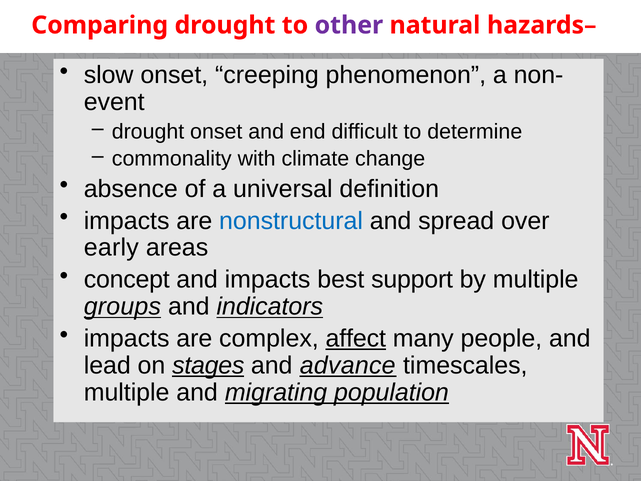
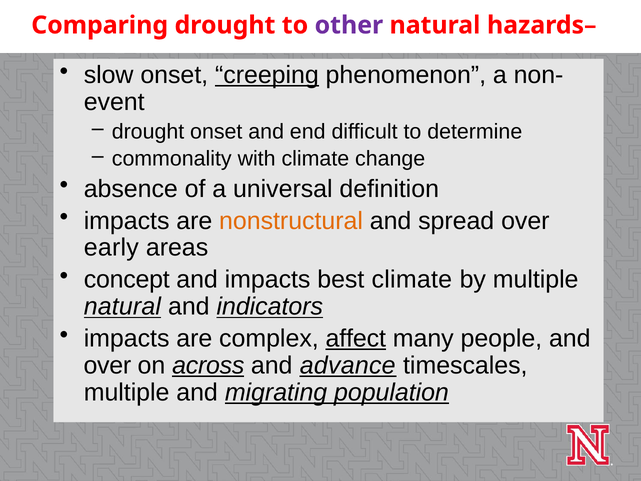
creeping underline: none -> present (267, 75)
nonstructural colour: blue -> orange (291, 221)
best support: support -> climate (412, 280)
groups: groups -> natural (122, 306)
lead: lead -> over (107, 365)
stages: stages -> across (208, 365)
